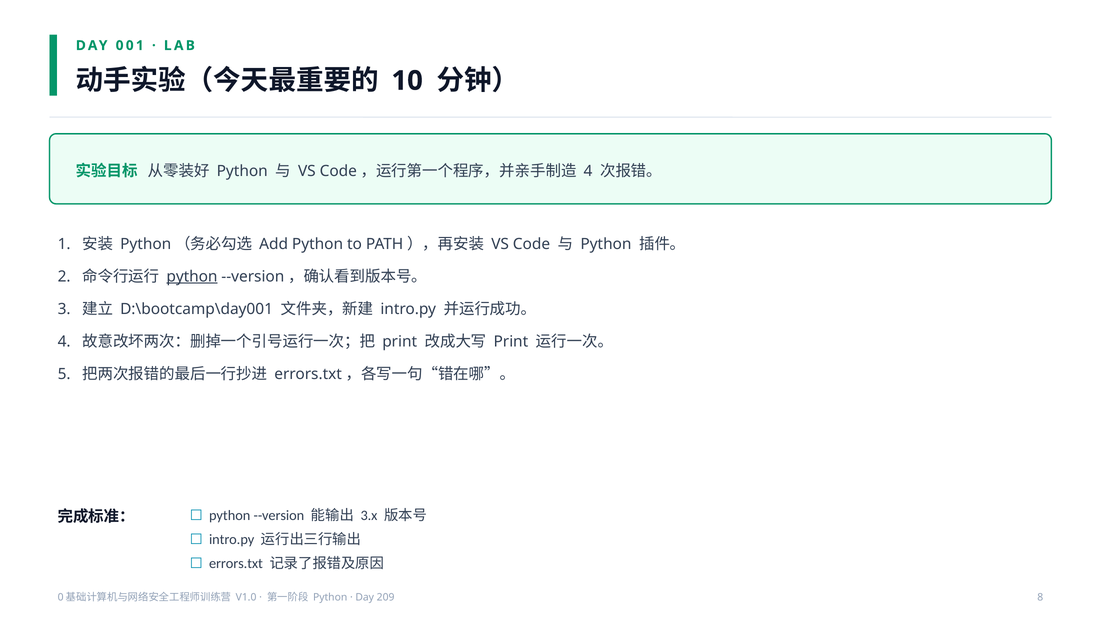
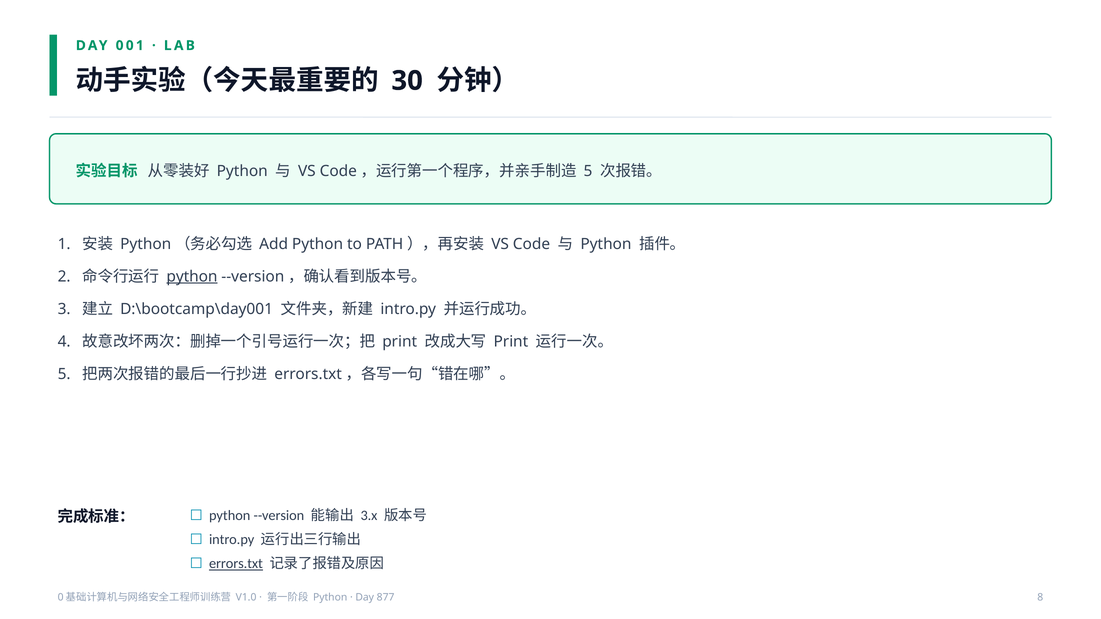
10: 10 -> 30 (407, 81)
4: 4 -> 5 (588, 171)
errors.txt underline: none -> present (236, 564)
209: 209 -> 877 (386, 598)
